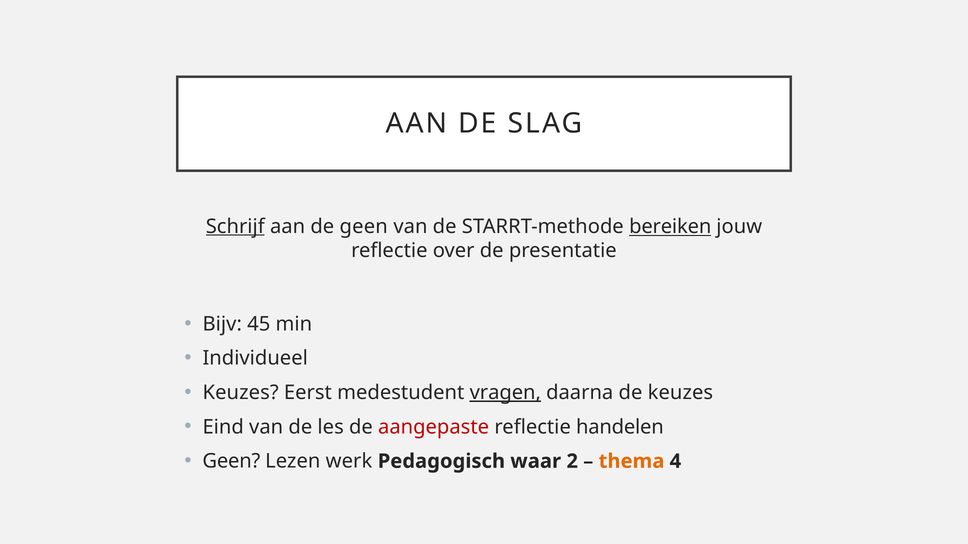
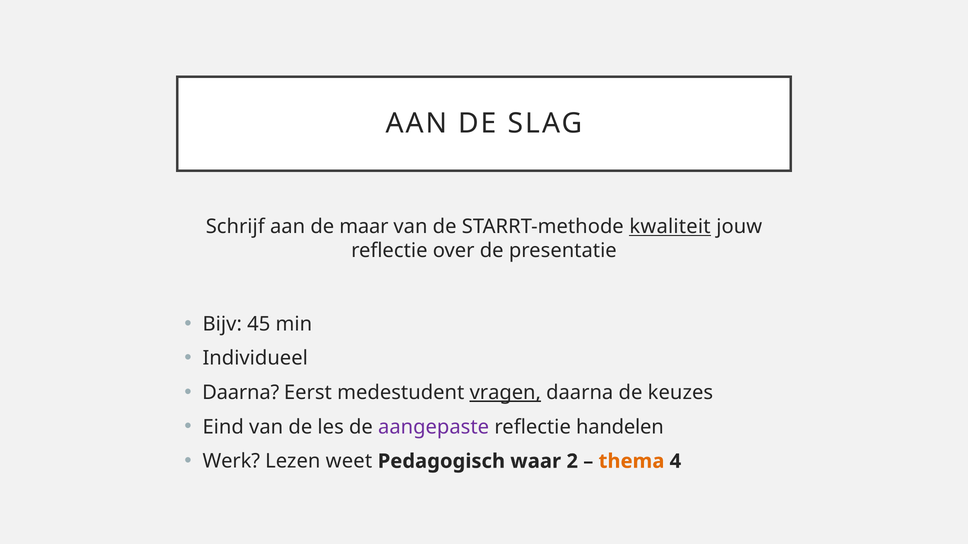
Schrijf underline: present -> none (235, 227)
de geen: geen -> maar (364, 227)
bereiken: bereiken -> kwaliteit (670, 227)
Keuzes: Keuzes -> Daarna (241, 393)
aangepaste colour: red -> purple (434, 427)
Geen: Geen -> Werk (231, 462)
werk: werk -> weet (349, 462)
